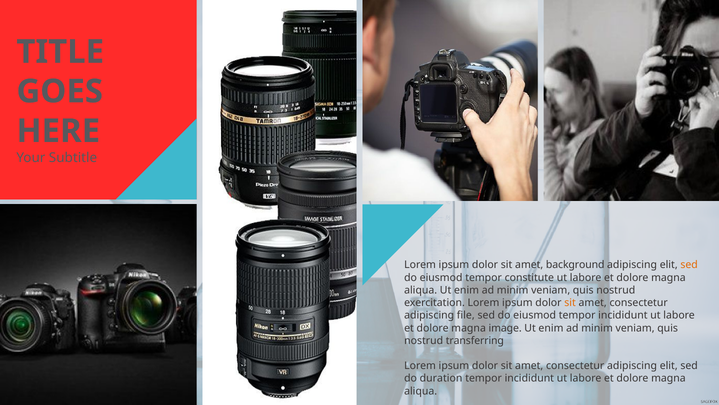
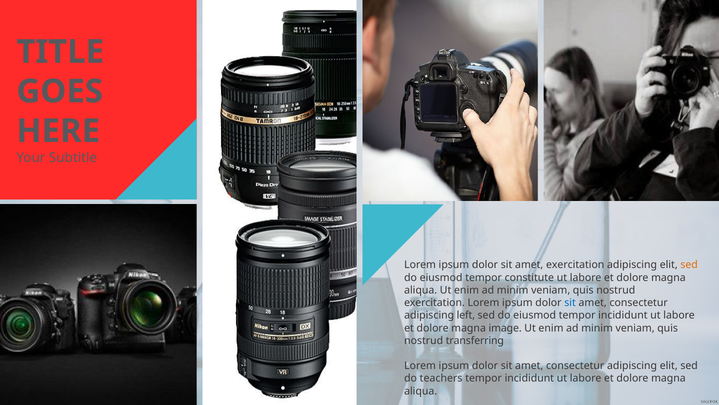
amet background: background -> exercitation (575, 265)
sit colour: orange -> blue (570, 302)
file: file -> left (466, 315)
duration: duration -> teachers (441, 378)
